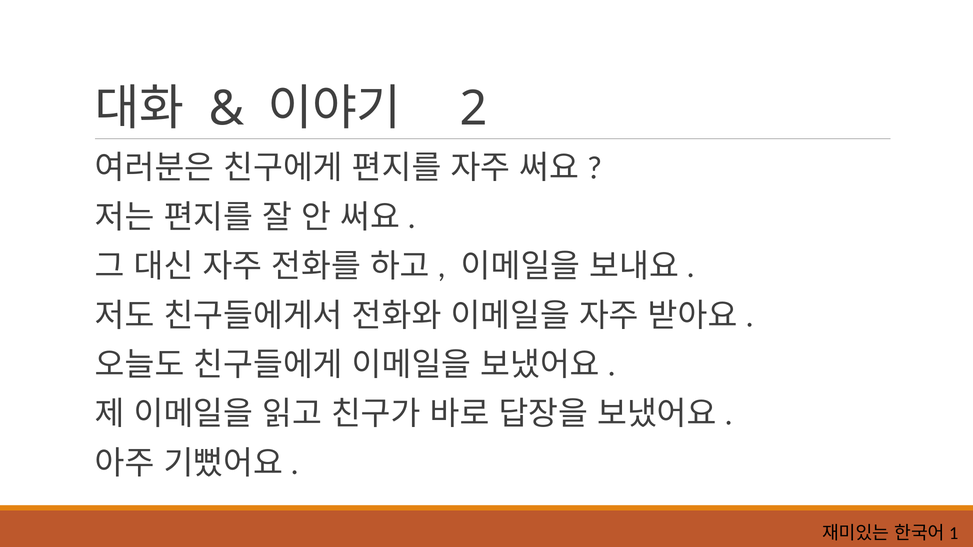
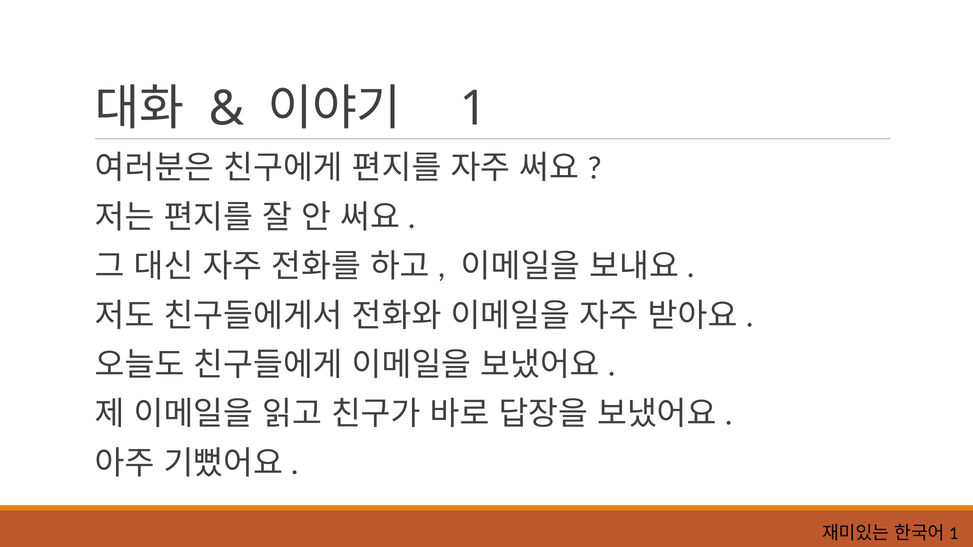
2: 2 -> 1 (474, 109)
